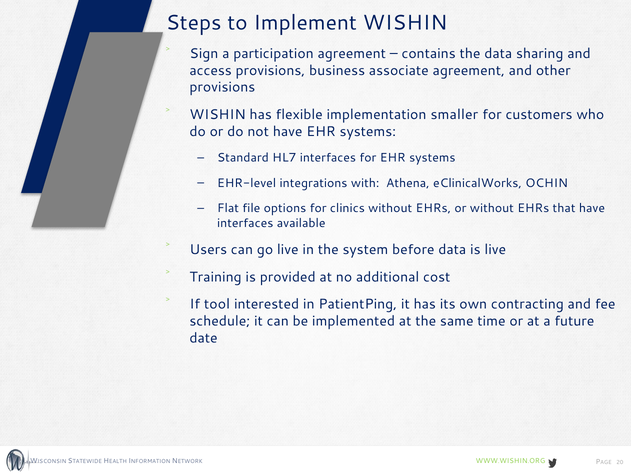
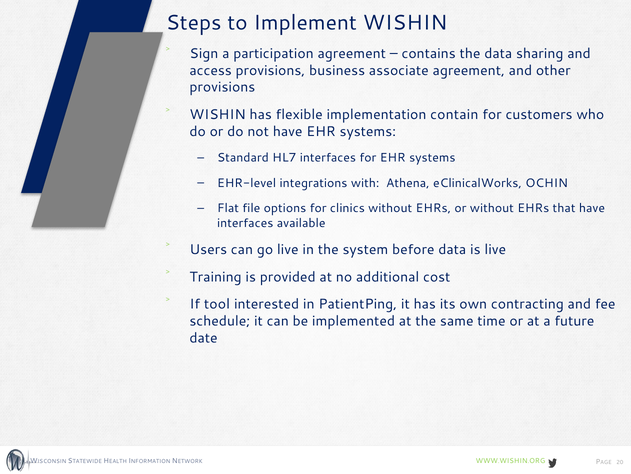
smaller: smaller -> contain (454, 115)
